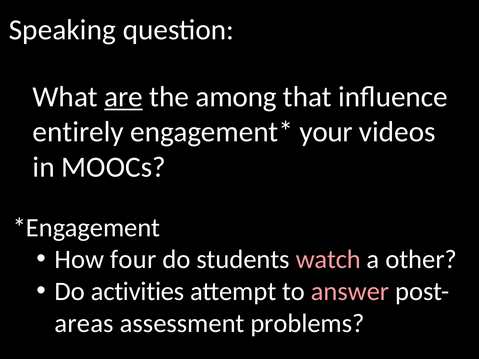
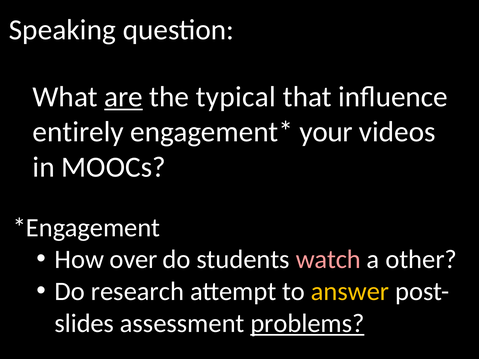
among: among -> typical (236, 97)
four: four -> over (133, 260)
activities: activities -> research (137, 292)
answer colour: pink -> yellow (350, 292)
areas: areas -> slides (84, 324)
problems underline: none -> present (307, 324)
